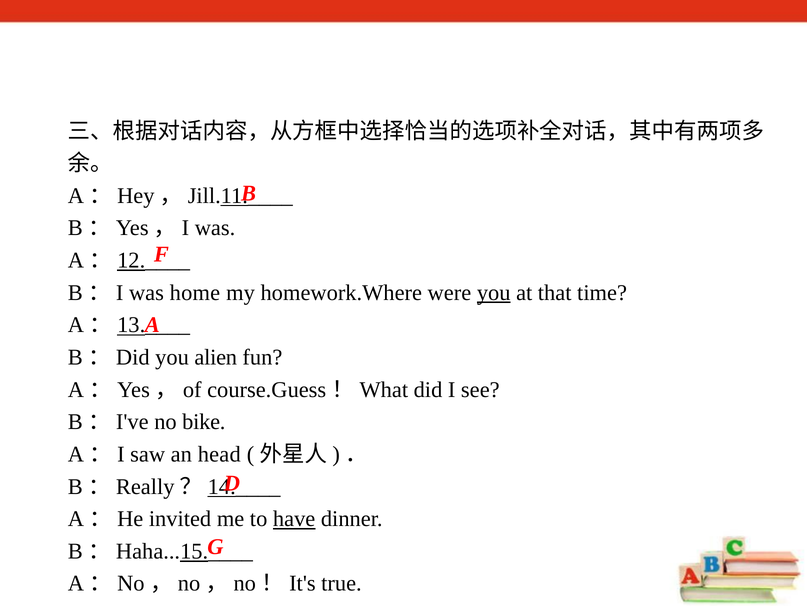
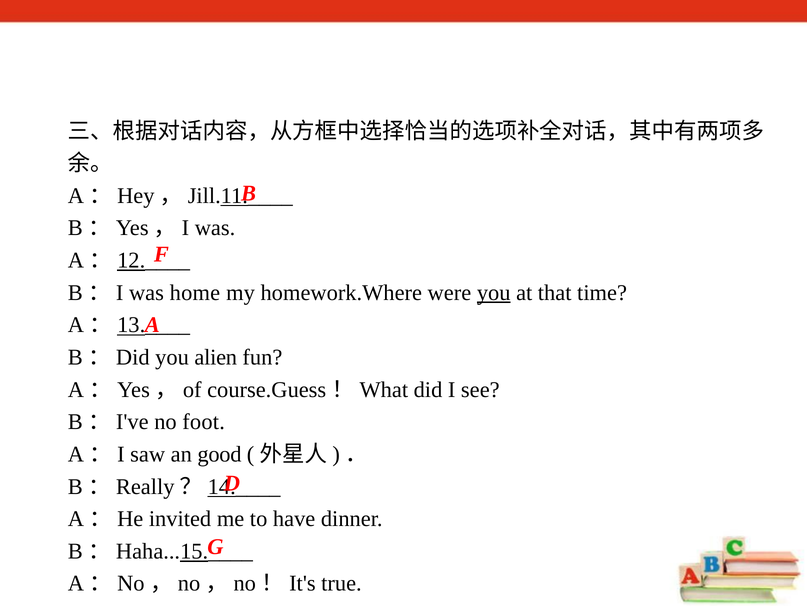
bike: bike -> foot (204, 421)
head: head -> good (219, 454)
have underline: present -> none (294, 518)
